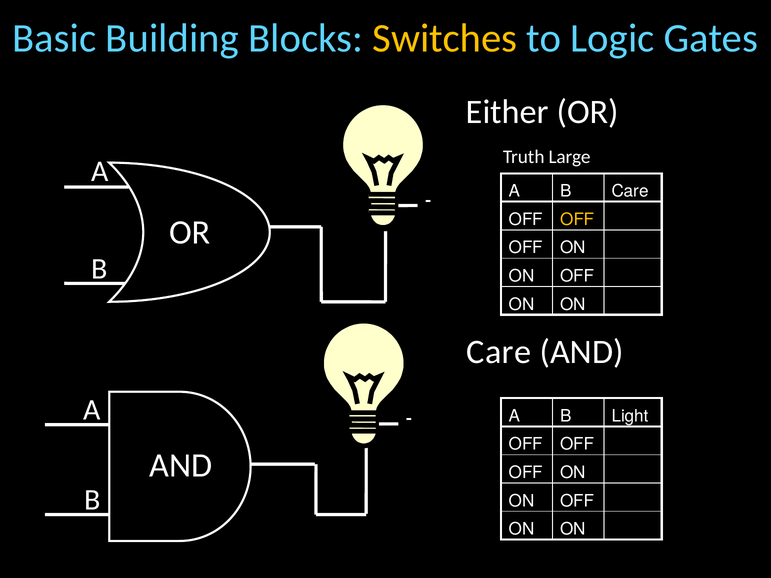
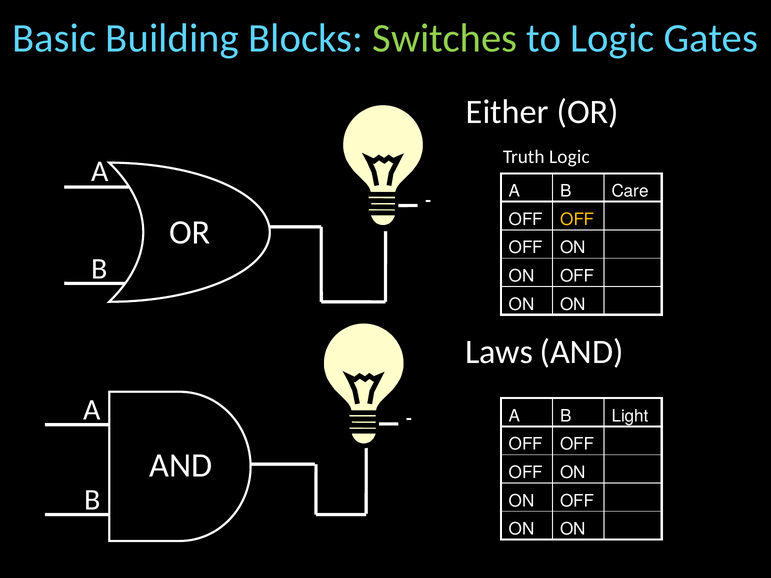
Switches colour: yellow -> light green (445, 38)
Truth Large: Large -> Logic (569, 157)
Care: Care -> Laws (499, 352)
